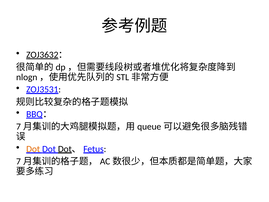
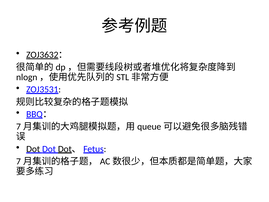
Dot colour: orange -> black (33, 149)
